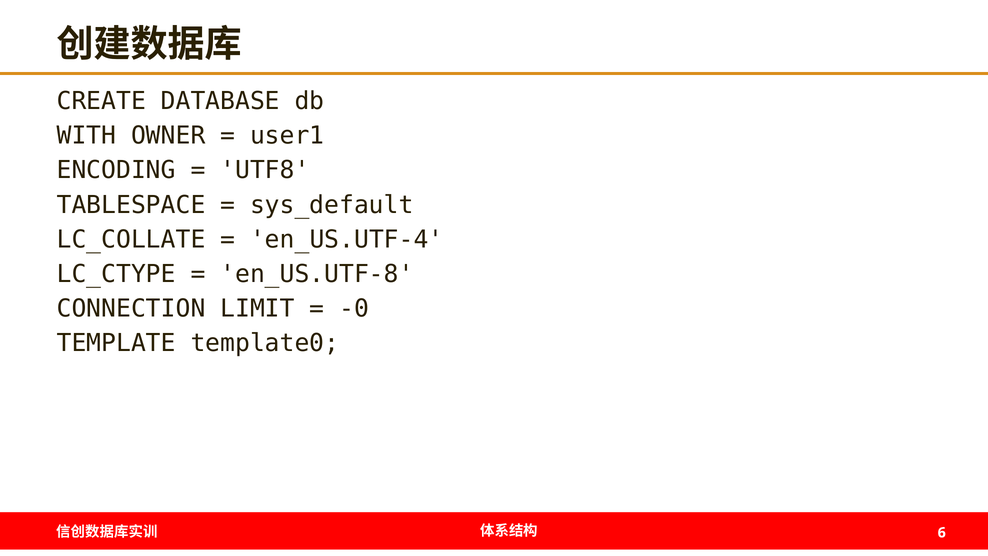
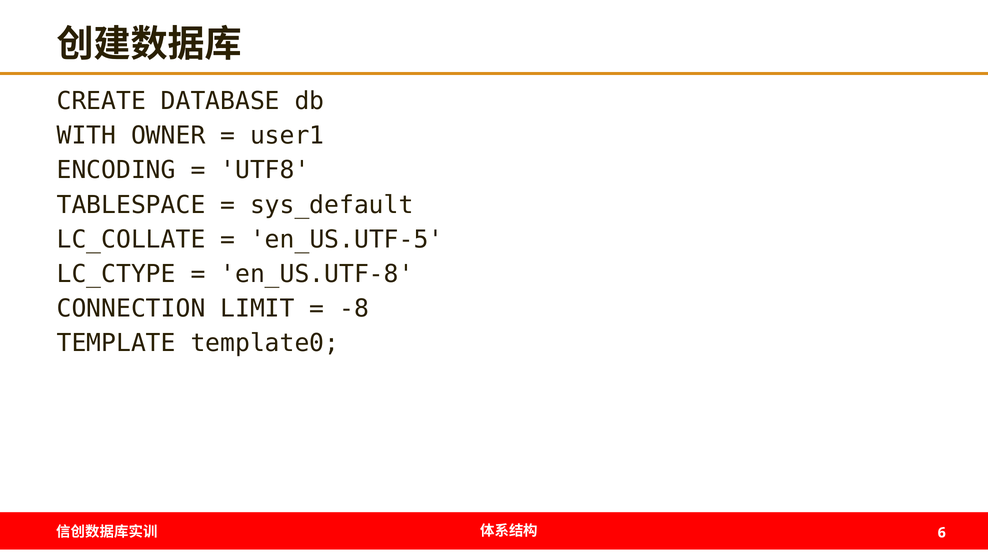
en_US.UTF-4: en_US.UTF-4 -> en_US.UTF-5 (347, 239)
-0: -0 -> -8 (354, 308)
